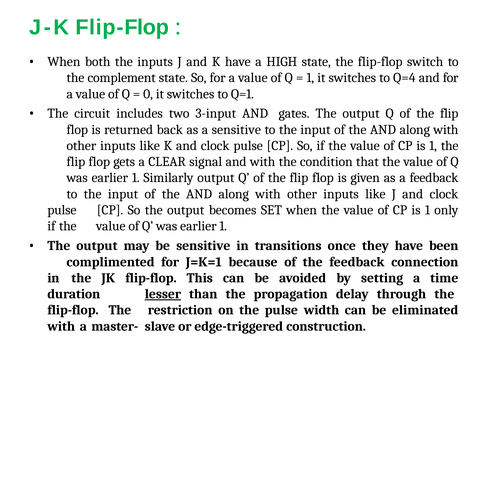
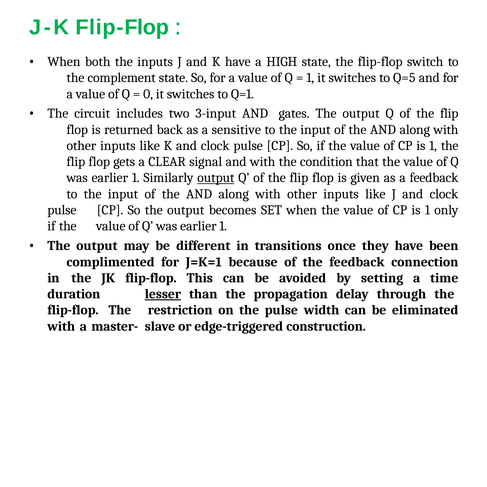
Q=4: Q=4 -> Q=5 (404, 78)
output underline: none -> present (216, 178)
be sensitive: sensitive -> different (203, 246)
